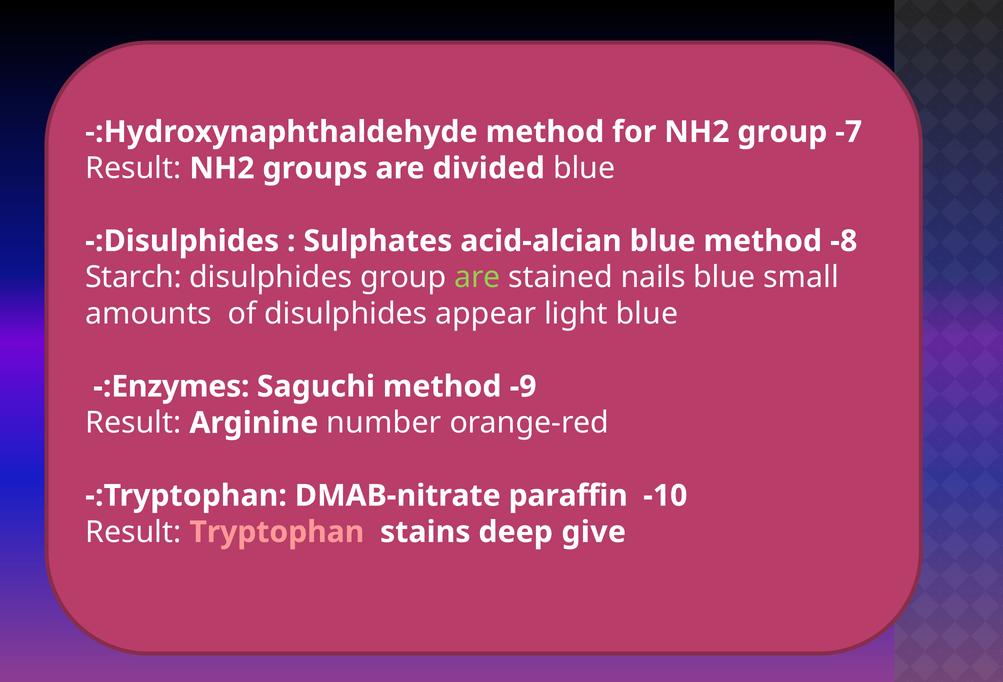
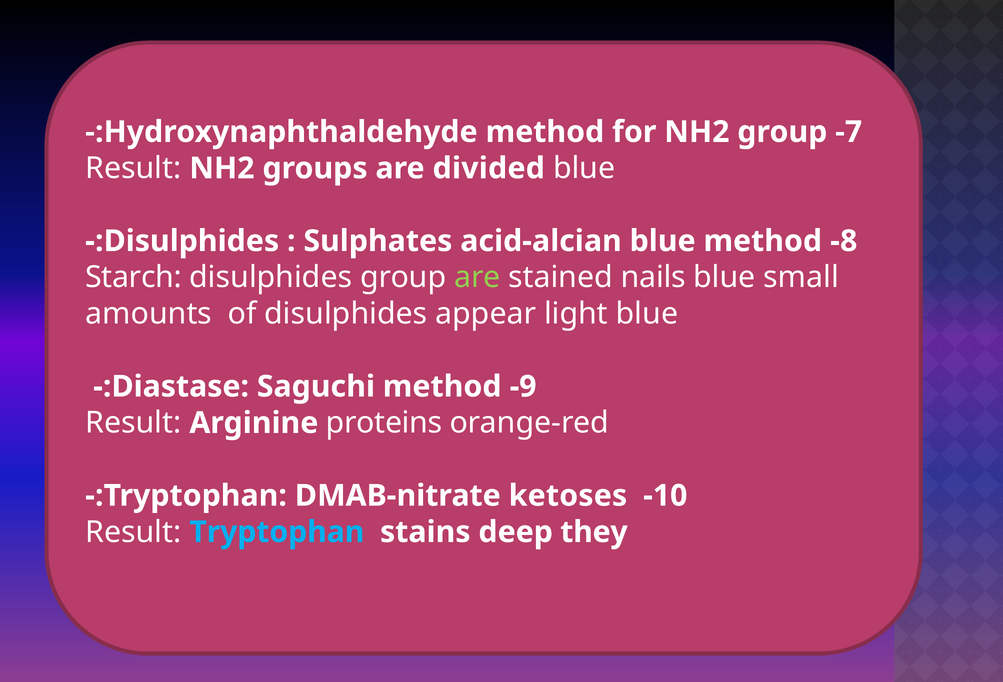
Enzymes: Enzymes -> Diastase (180, 387)
number: number -> proteins (384, 423)
paraffin: paraffin -> ketoses (568, 496)
Tryptophan colour: pink -> light blue (277, 532)
give: give -> they (594, 532)
